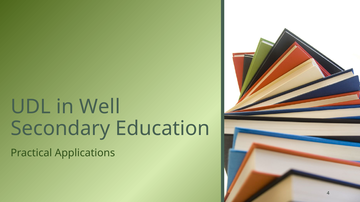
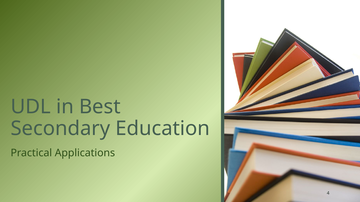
Well: Well -> Best (100, 107)
